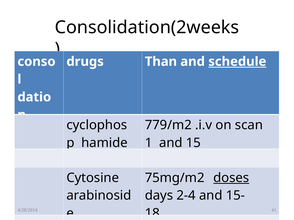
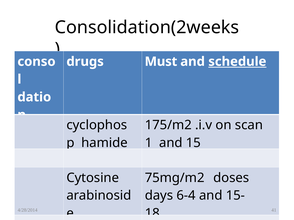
Than: Than -> Must (161, 62)
779/m2: 779/m2 -> 175/m2 (168, 125)
doses underline: present -> none (231, 178)
2-4: 2-4 -> 6-4 (186, 196)
